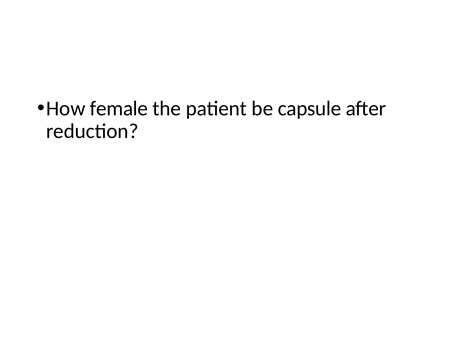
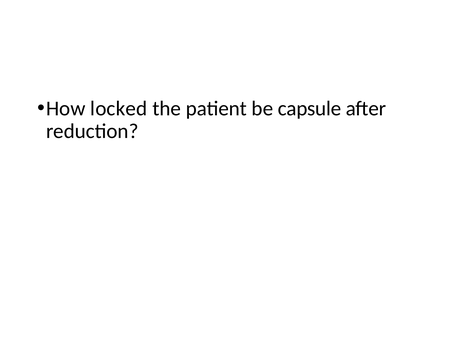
female: female -> locked (119, 108)
